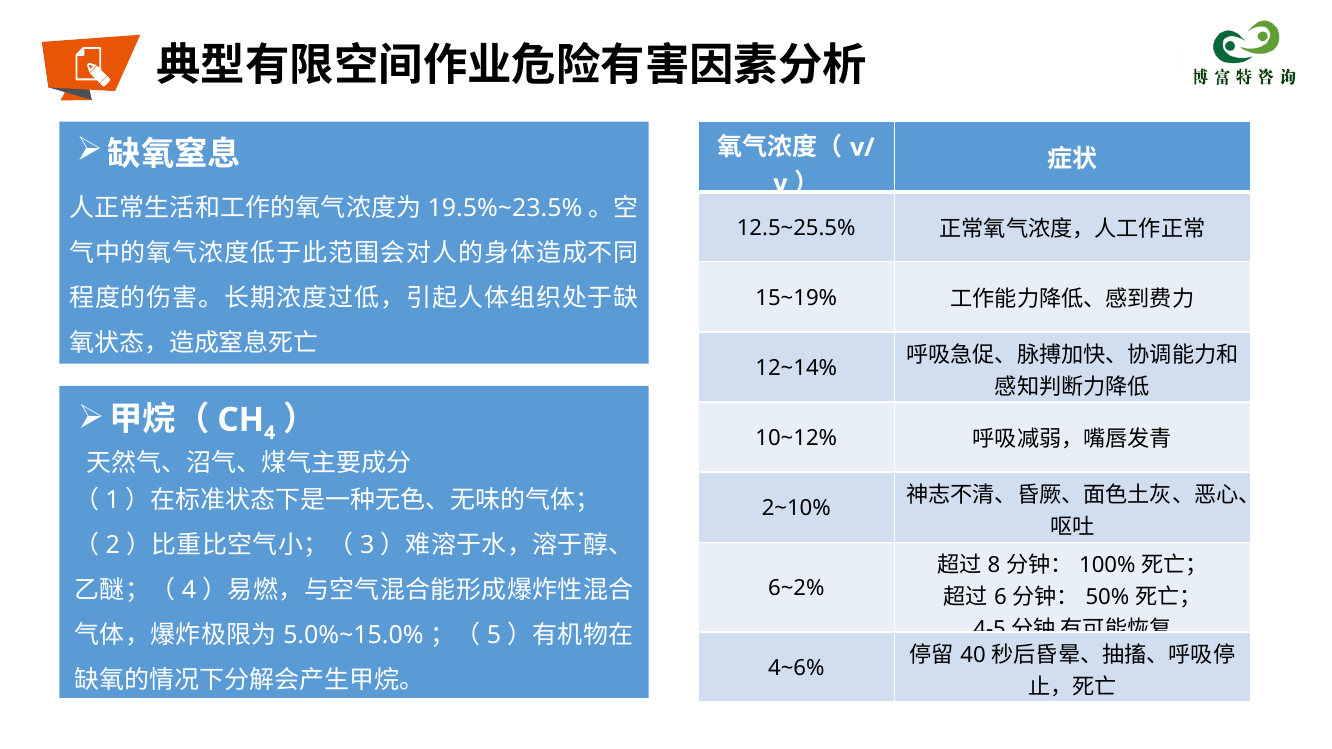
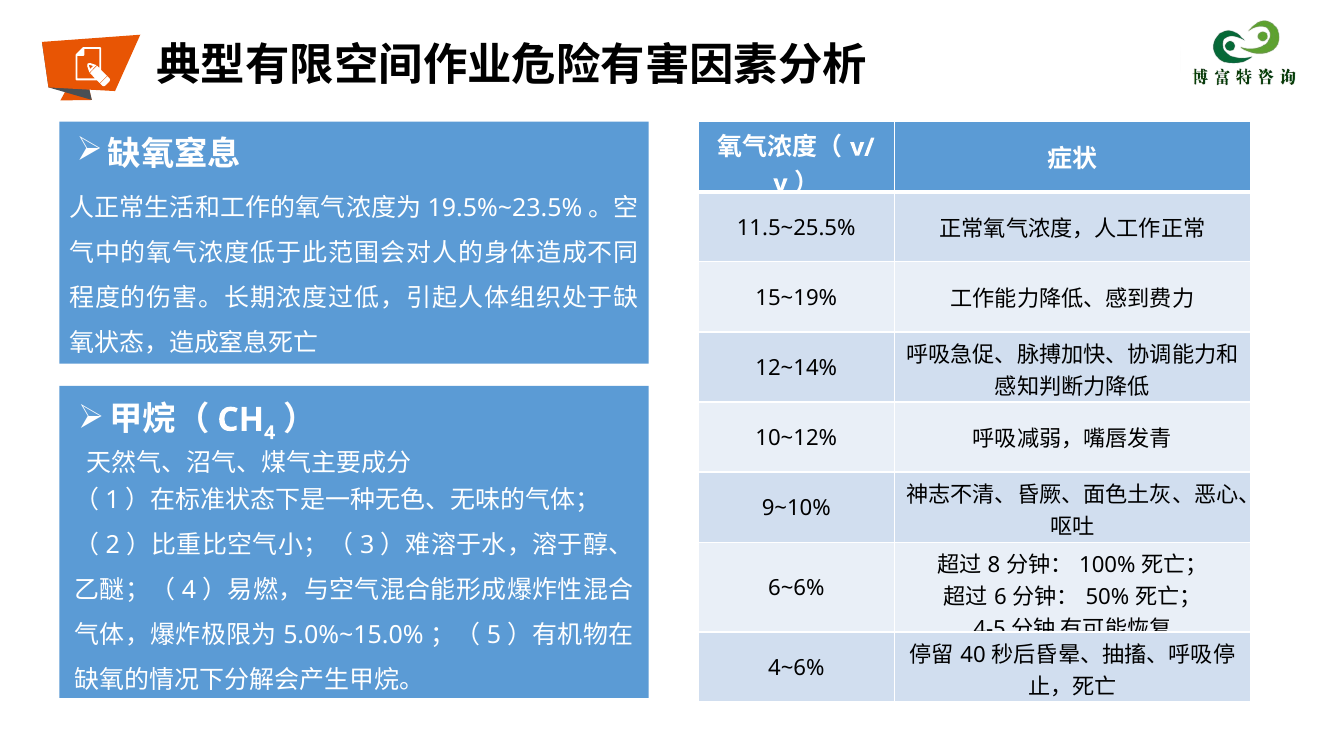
12.5~25.5%: 12.5~25.5% -> 11.5~25.5% (796, 228)
2~10%: 2~10% -> 9~10% (796, 508)
6~2%: 6~2% -> 6~6% (796, 588)
